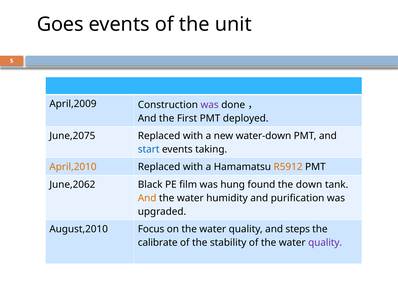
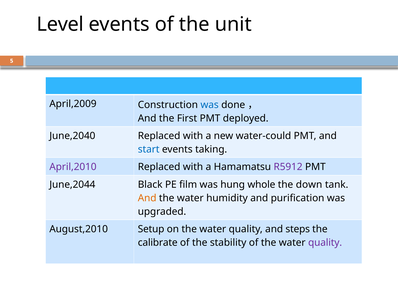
Goes: Goes -> Level (60, 24)
was colour: purple -> blue (210, 105)
June,2075: June,2075 -> June,2040 (72, 136)
water-down: water-down -> water-could (263, 136)
April,2010 colour: orange -> purple (73, 167)
R5912 colour: orange -> purple (288, 167)
June,2062: June,2062 -> June,2044 (72, 185)
found: found -> whole (261, 185)
Focus: Focus -> Setup (151, 229)
